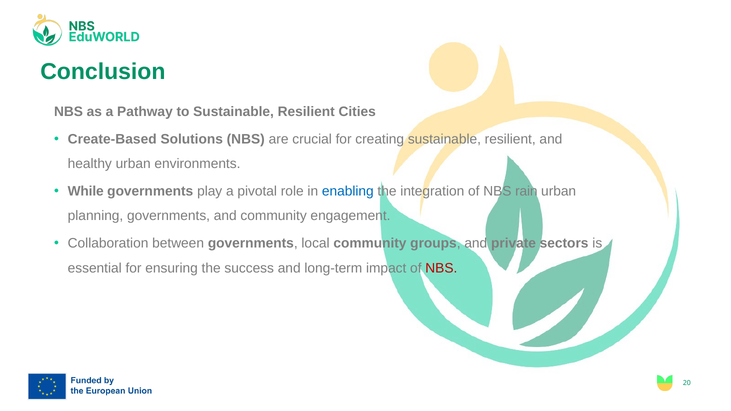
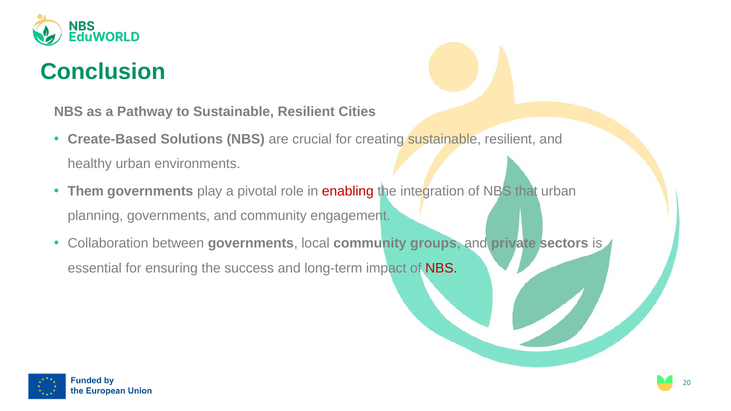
While: While -> Them (86, 191)
enabling colour: blue -> red (348, 191)
rain: rain -> that (526, 191)
